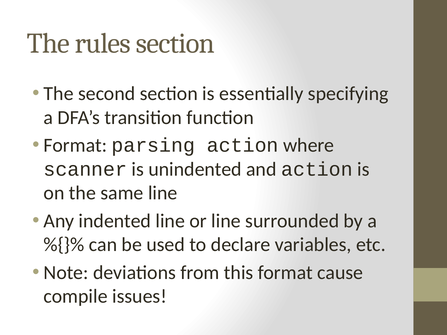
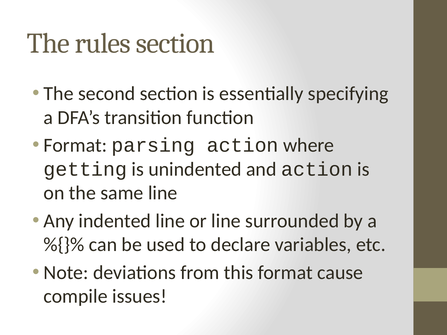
scanner: scanner -> getting (85, 169)
